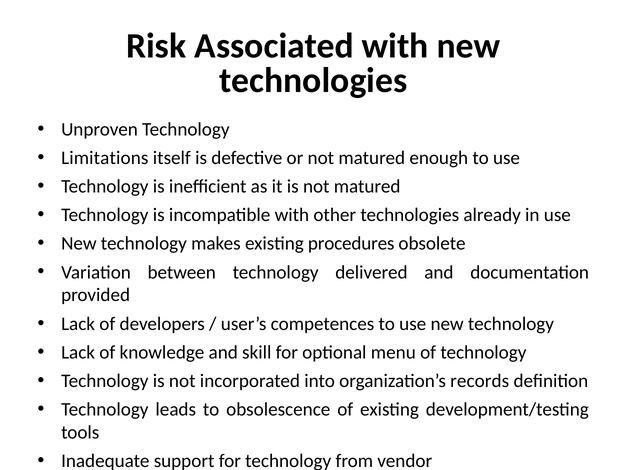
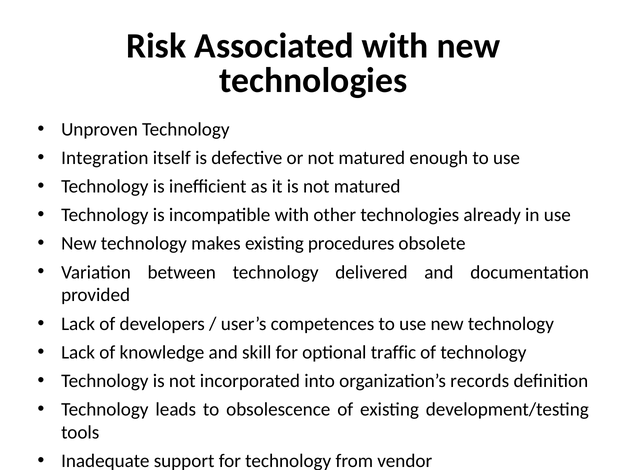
Limitations: Limitations -> Integration (105, 158)
menu: menu -> traffic (393, 352)
